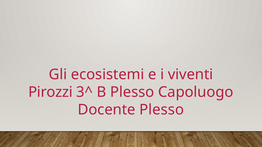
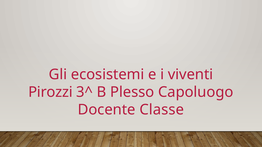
Docente Plesso: Plesso -> Classe (162, 110)
